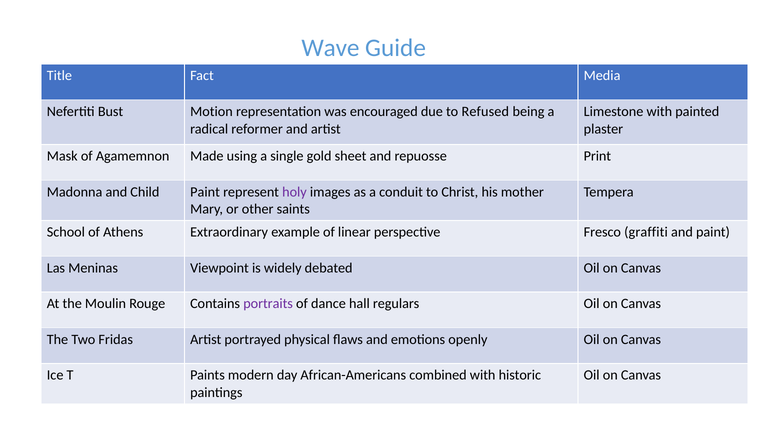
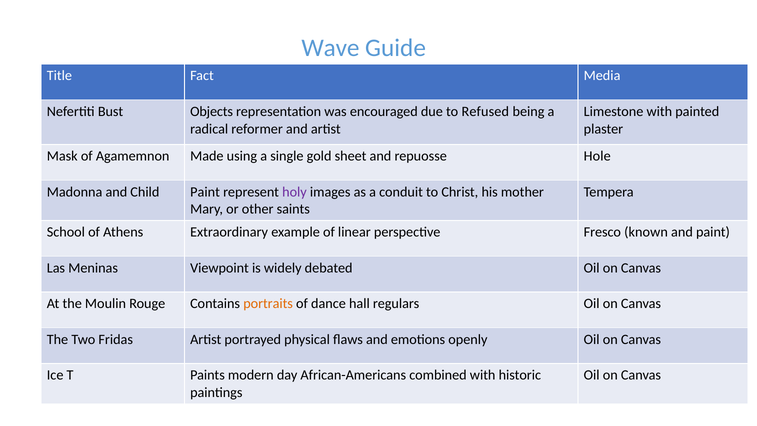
Motion: Motion -> Objects (212, 111)
Print: Print -> Hole (597, 156)
graffiti: graffiti -> known (646, 232)
portraits colour: purple -> orange (268, 304)
